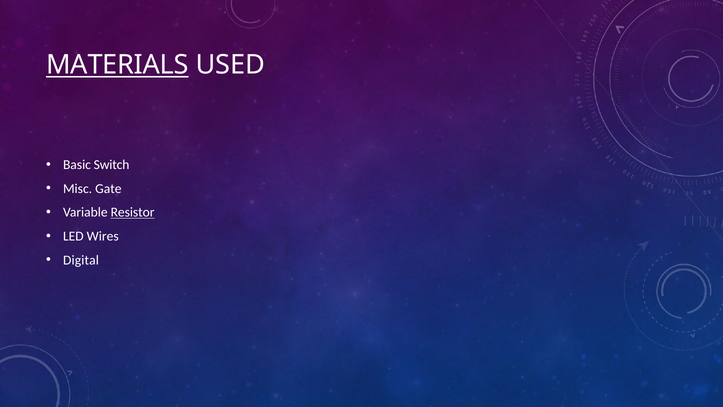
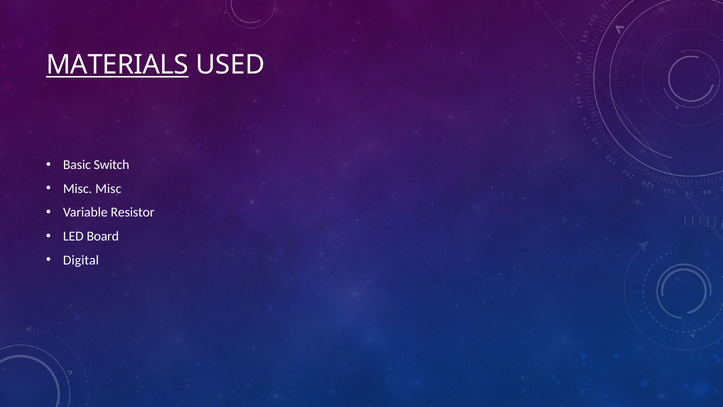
Misc Gate: Gate -> Misc (108, 189)
Resistor underline: present -> none (133, 212)
Wires: Wires -> Board (103, 236)
